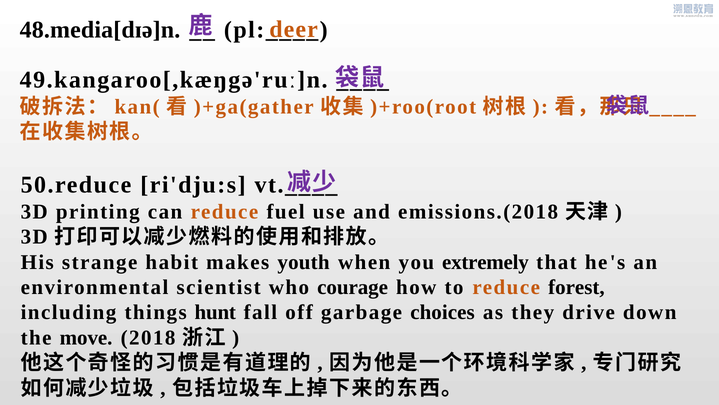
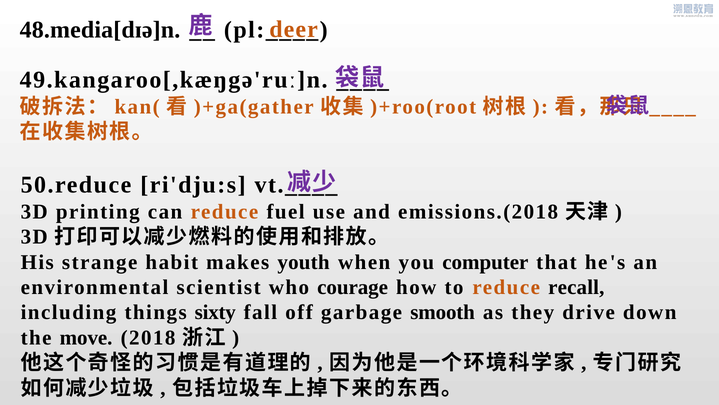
extremely: extremely -> computer (485, 262)
forest: forest -> recall (576, 287)
hunt: hunt -> sixty (215, 312)
choices: choices -> smooth (443, 312)
